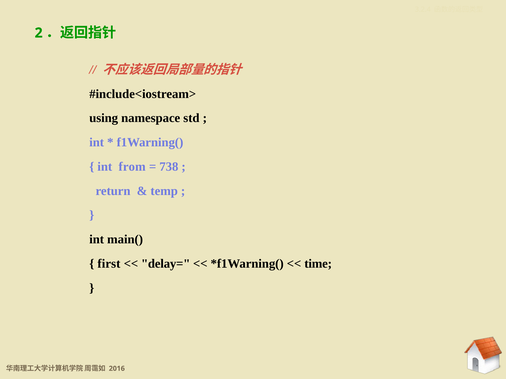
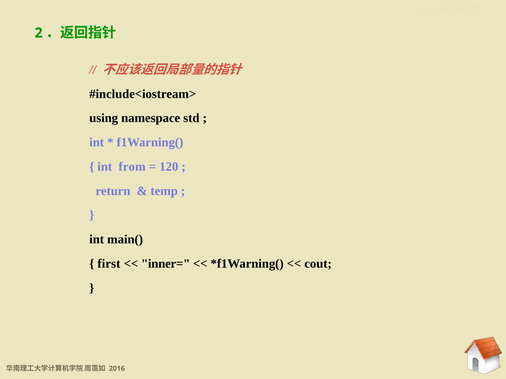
738: 738 -> 120 (169, 167)
delay=: delay= -> inner= (166, 264)
time: time -> cout (318, 264)
